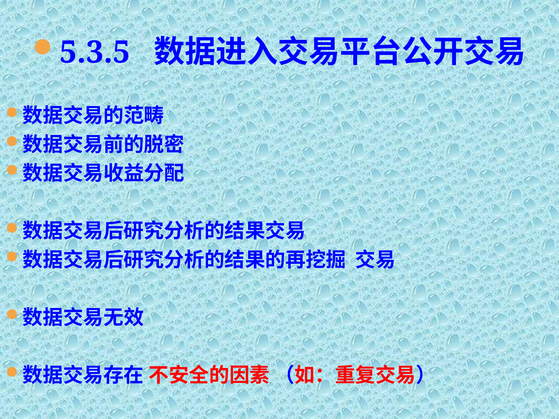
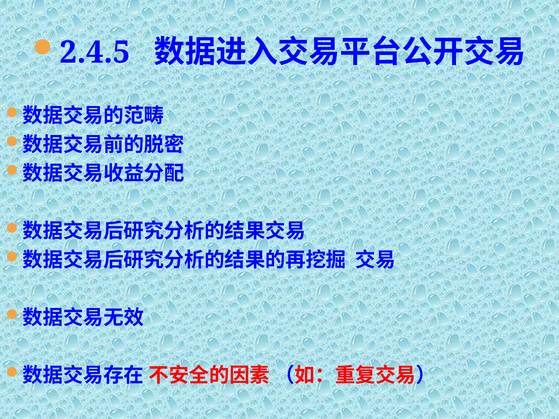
5.3.5: 5.3.5 -> 2.4.5 (95, 52)
